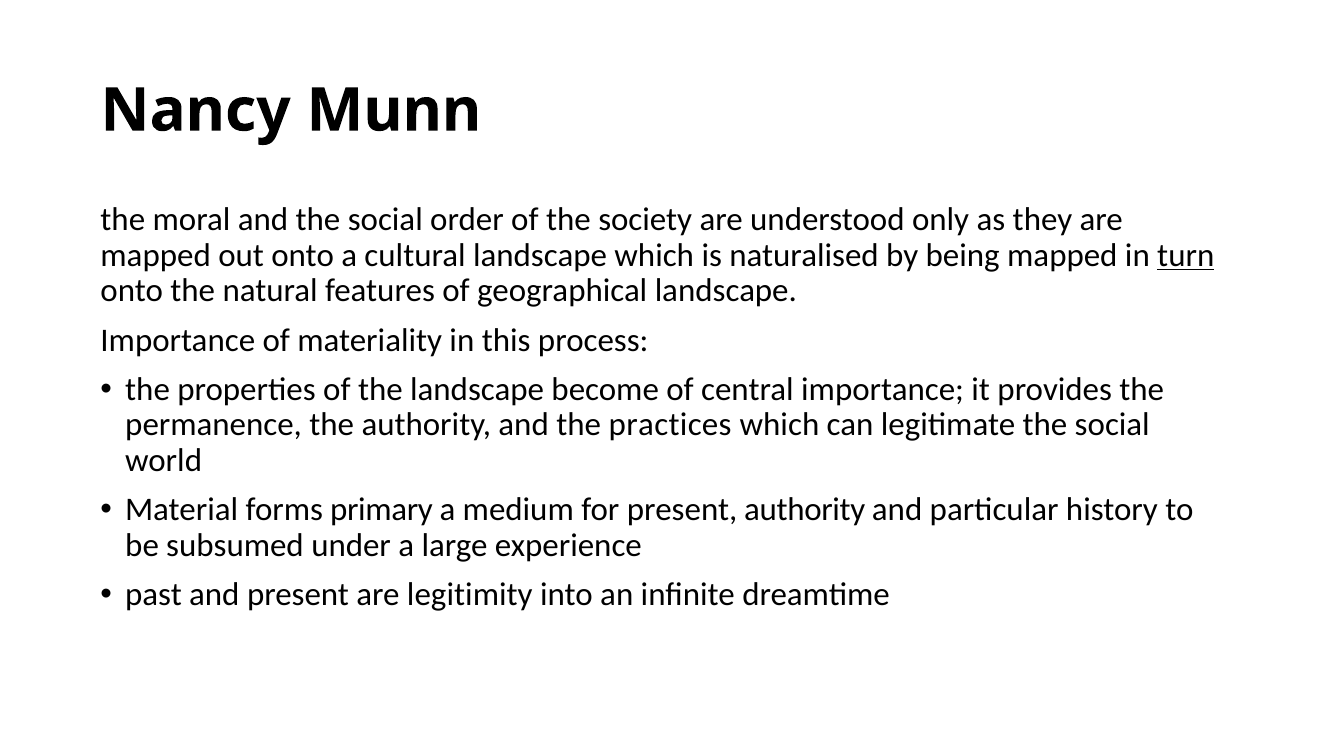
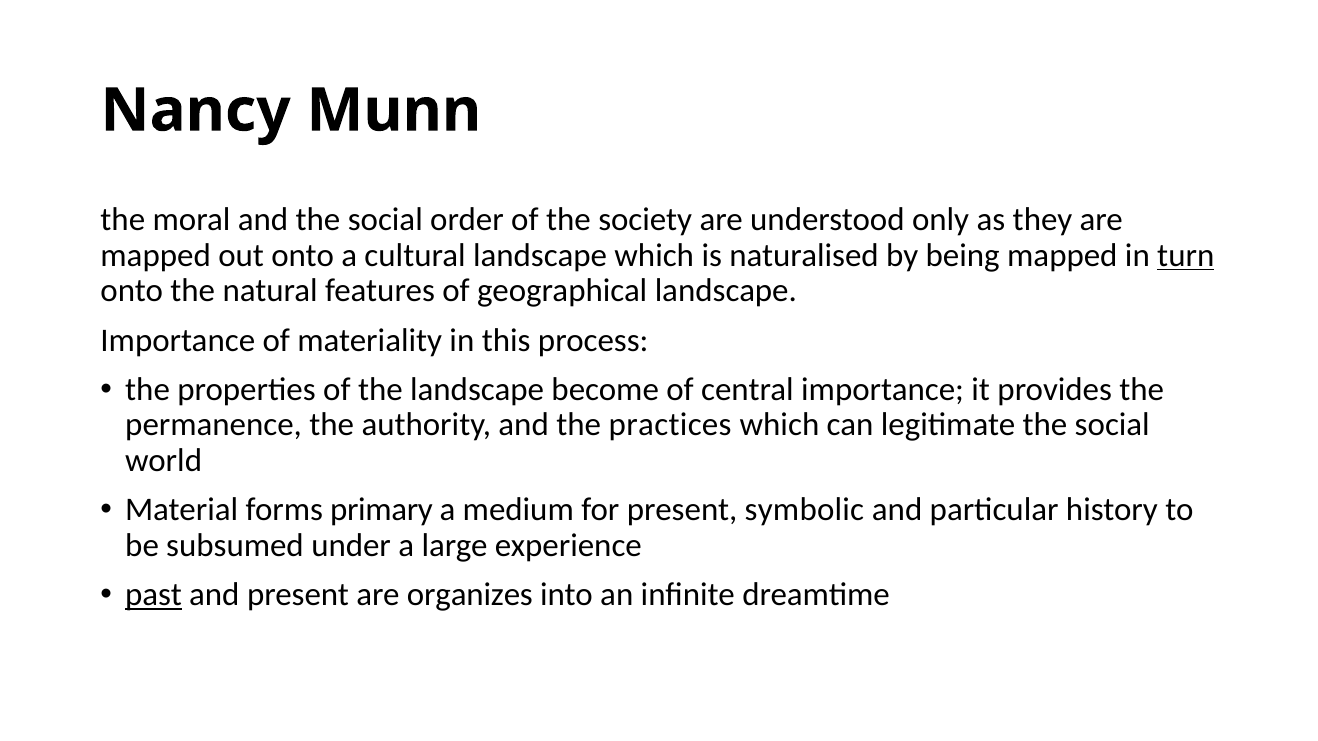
present authority: authority -> symbolic (804, 510)
past underline: none -> present (153, 595)
legitimity: legitimity -> organizes (470, 595)
